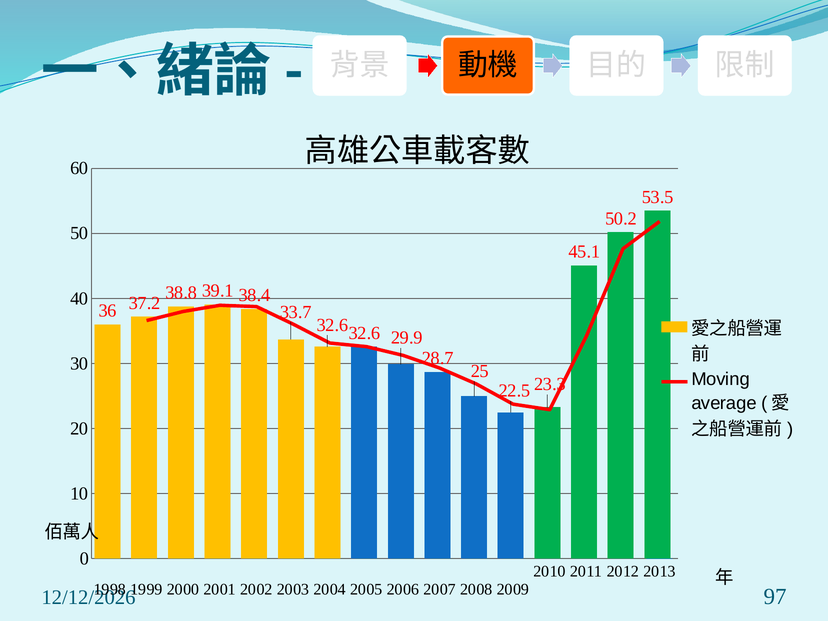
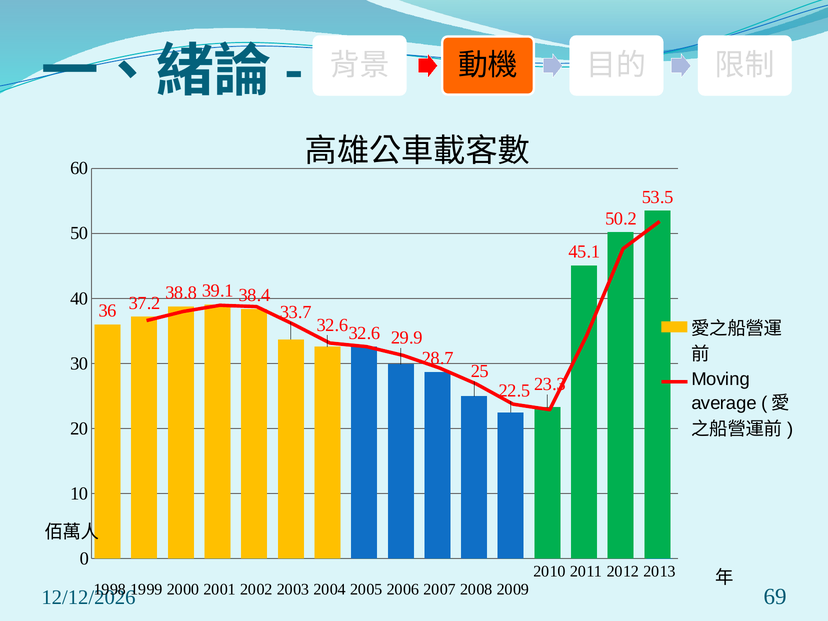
97: 97 -> 69 (775, 596)
